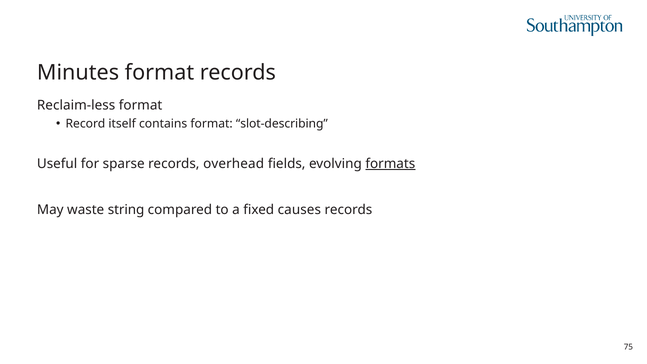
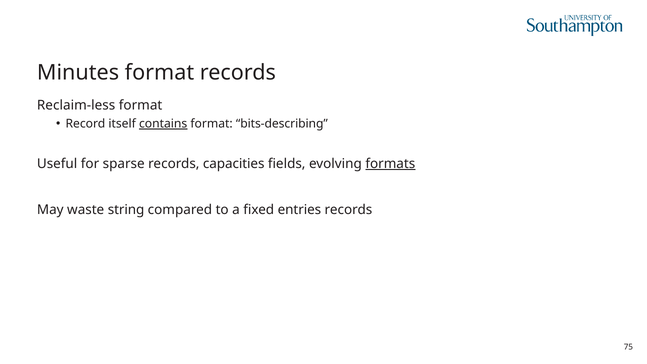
contains underline: none -> present (163, 124)
slot-describing: slot-describing -> bits-describing (282, 124)
overhead: overhead -> capacities (234, 164)
causes: causes -> entries (299, 210)
